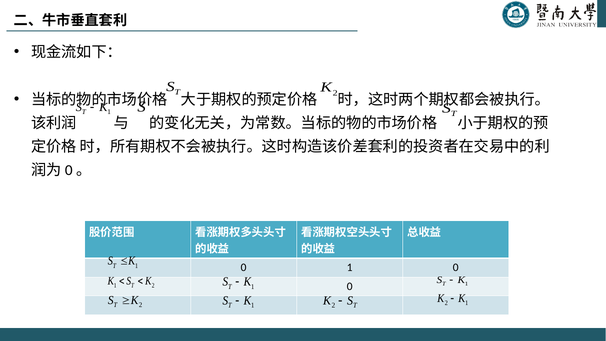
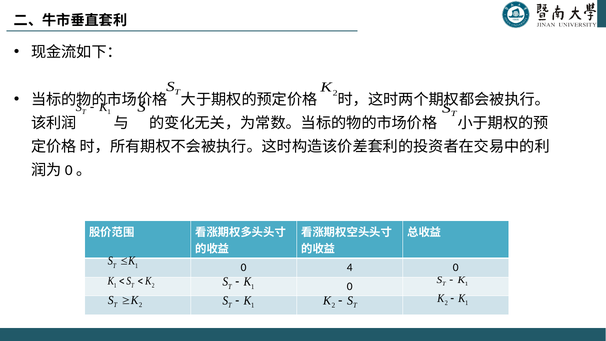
0 1: 1 -> 4 (350, 267)
